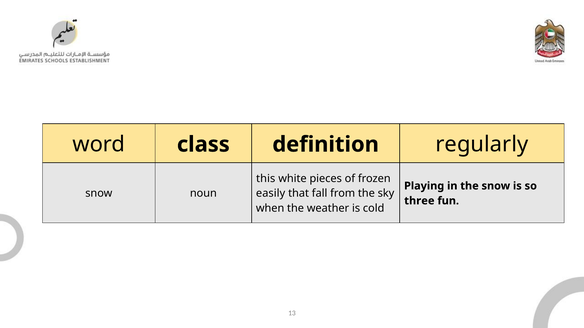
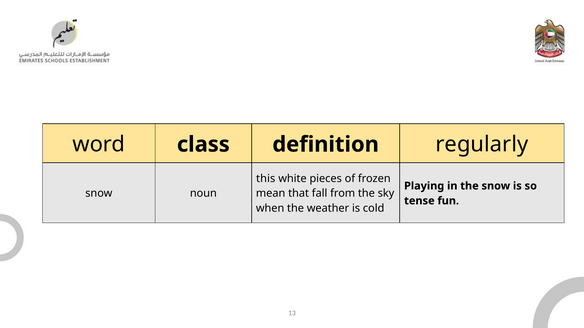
easily: easily -> mean (271, 194)
three: three -> tense (419, 201)
